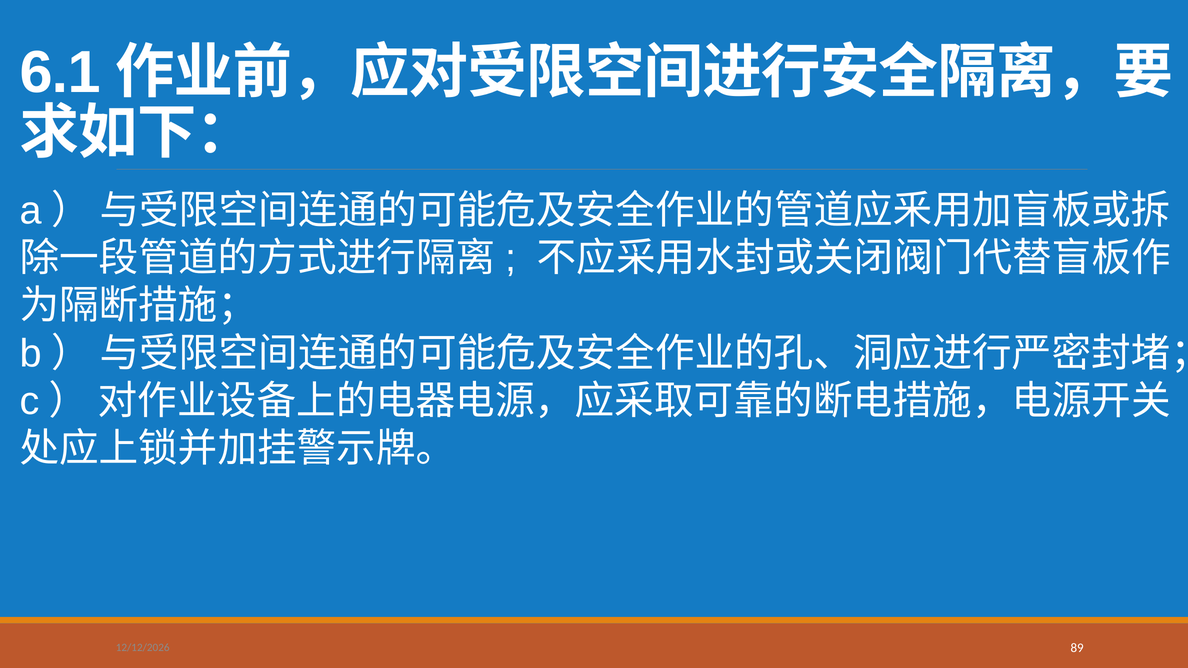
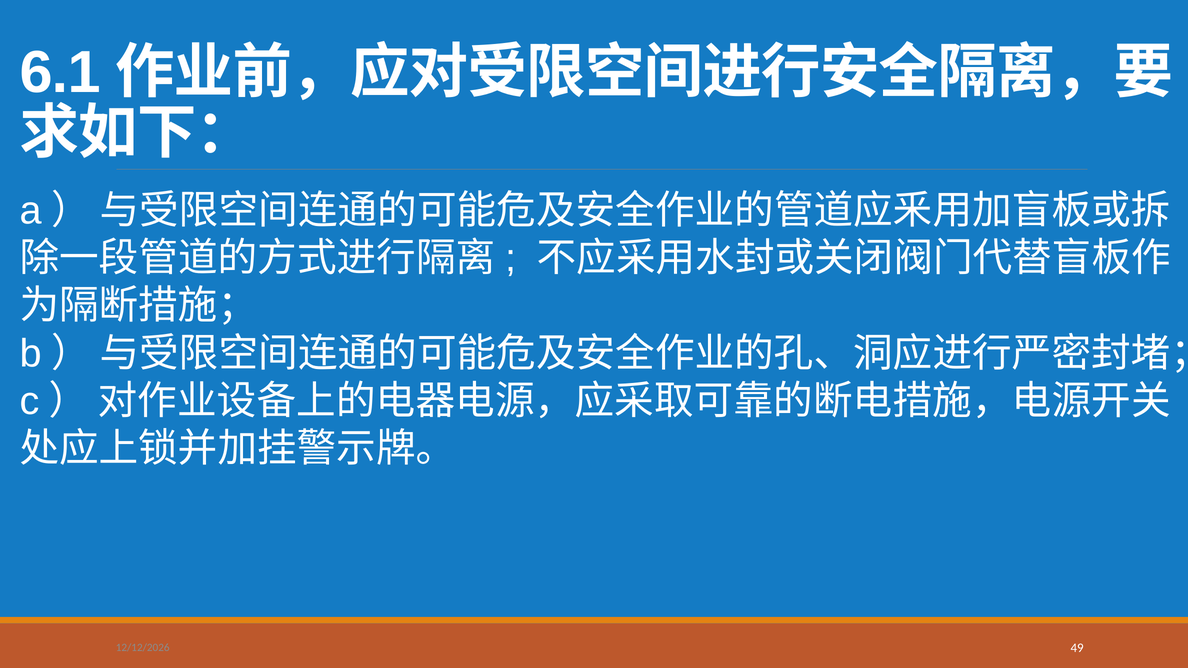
89: 89 -> 49 (1077, 648)
